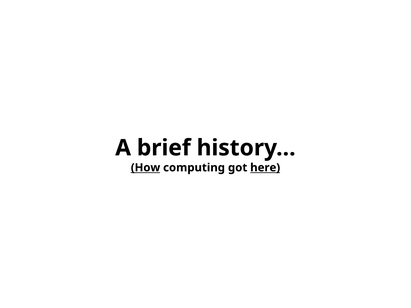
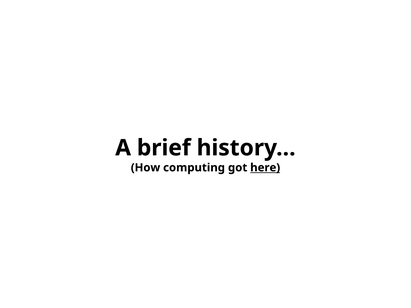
How underline: present -> none (146, 168)
